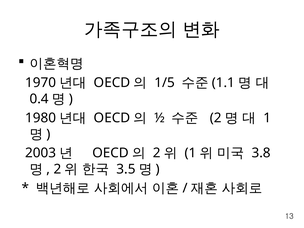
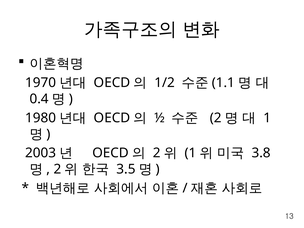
1/5: 1/5 -> 1/2 (165, 83)
